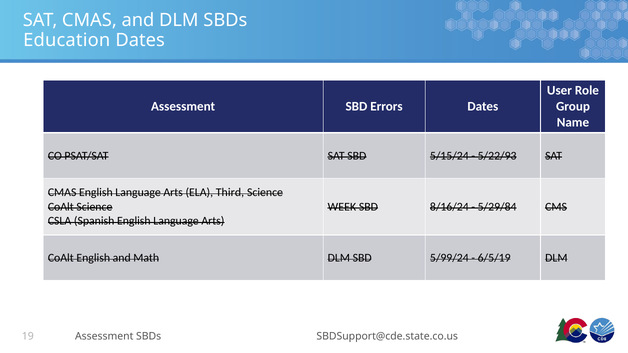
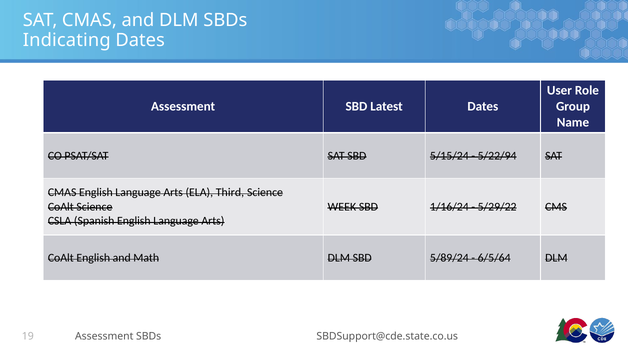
Education: Education -> Indicating (67, 40)
Errors: Errors -> Latest (387, 107)
5/22/93: 5/22/93 -> 5/22/94 (497, 156)
8/16/24: 8/16/24 -> 1/16/24 (449, 207)
5/29/84: 5/29/84 -> 5/29/22 (497, 207)
5/99/24: 5/99/24 -> 5/89/24 (449, 258)
6/5/19: 6/5/19 -> 6/5/64 (494, 258)
